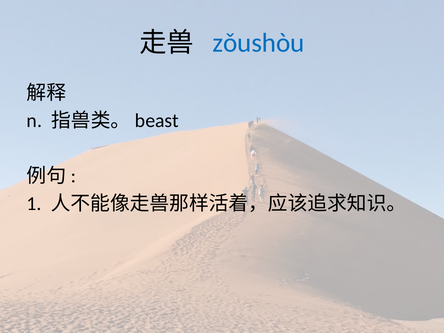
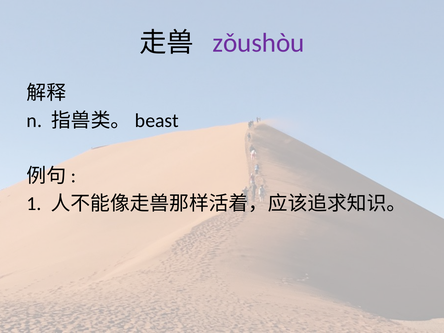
zǒushòu colour: blue -> purple (258, 43)
